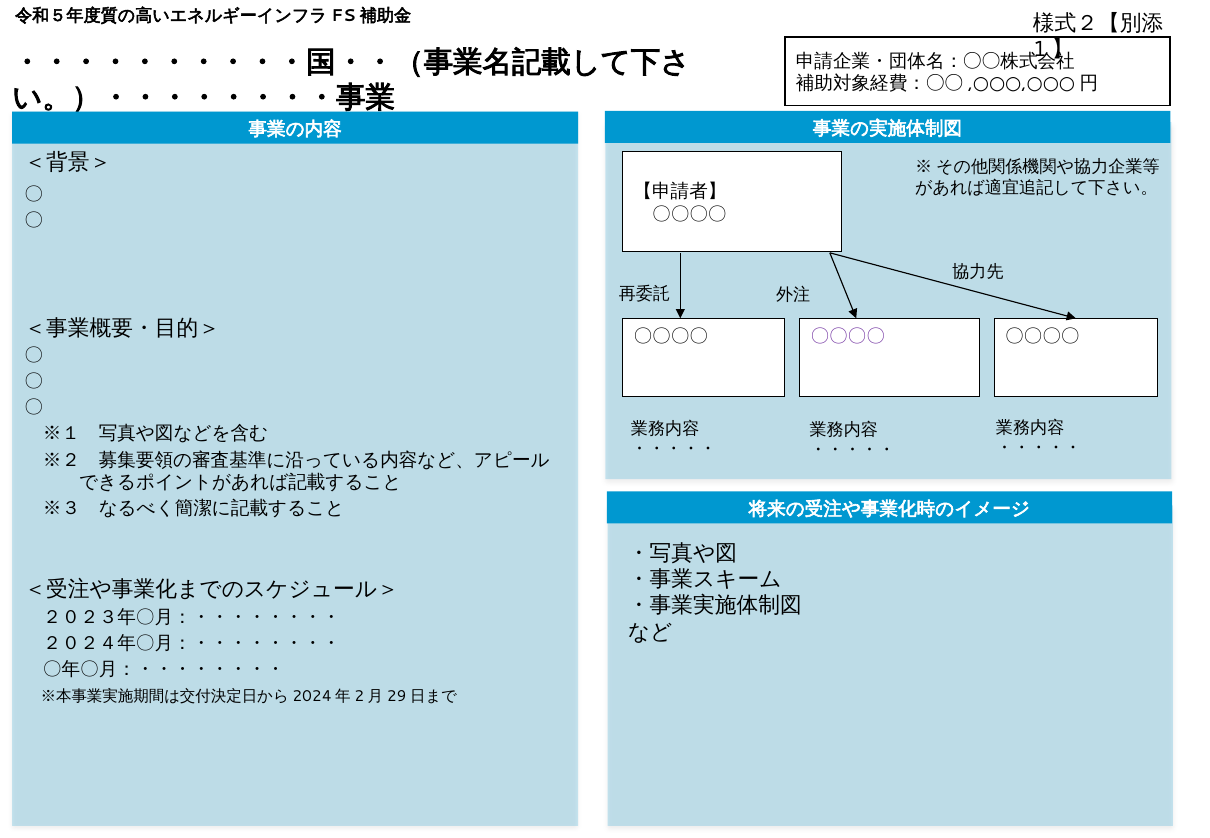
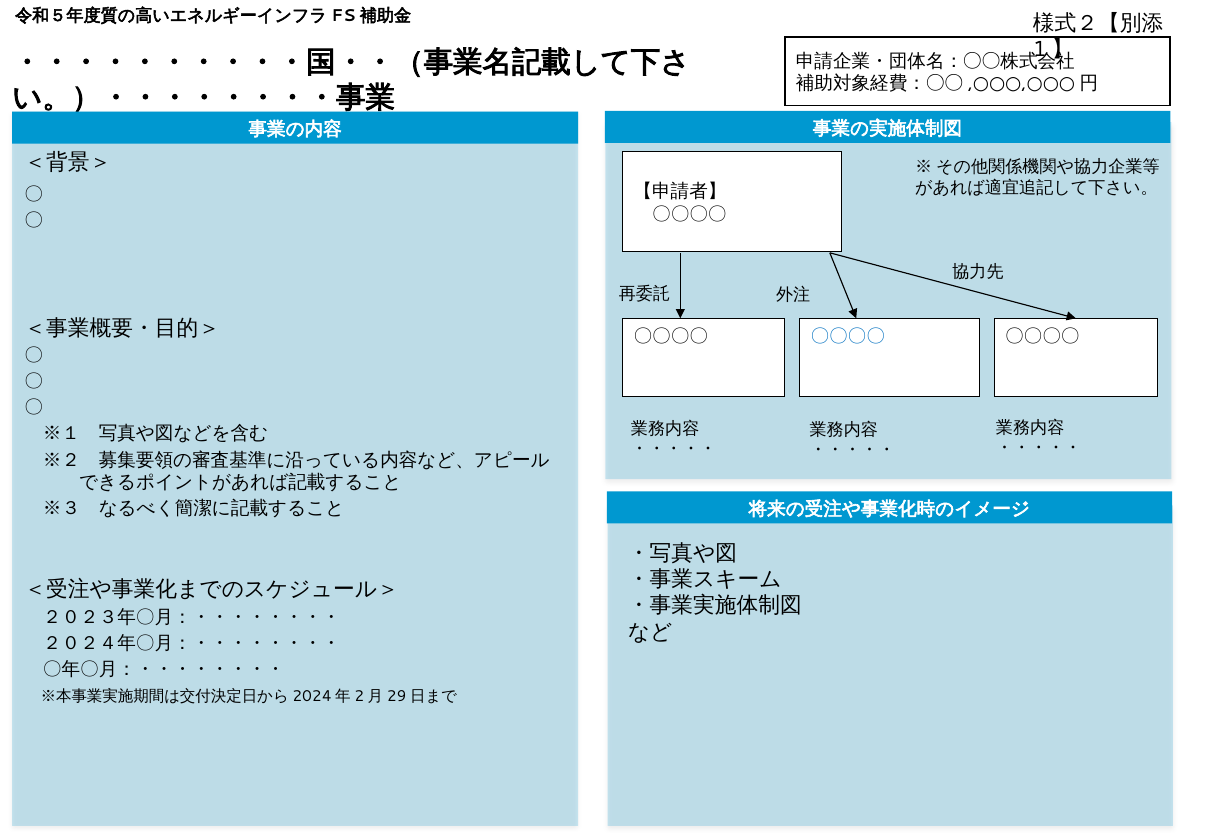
〇〇〇〇 colour: purple -> blue (848, 336)
